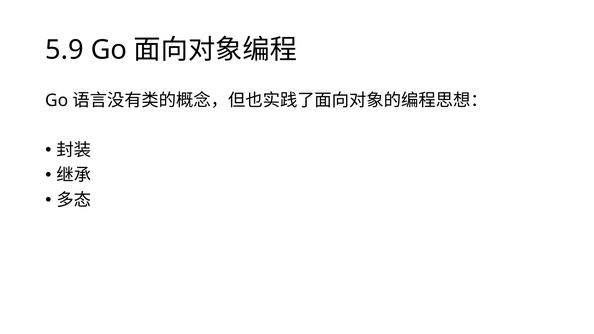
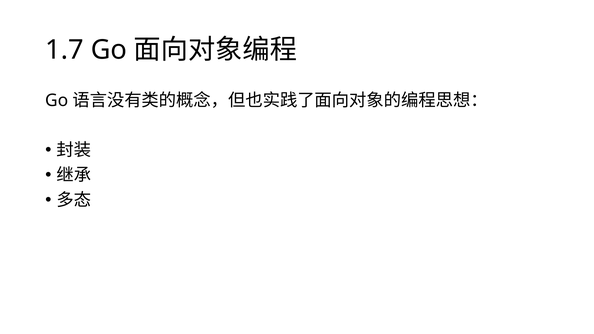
5.9: 5.9 -> 1.7 (64, 50)
